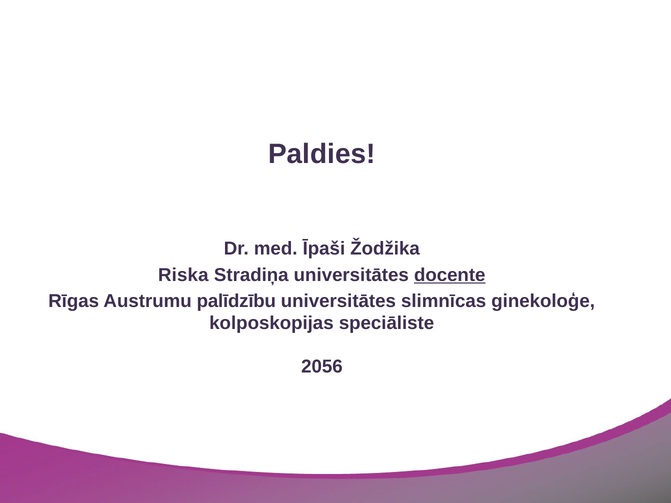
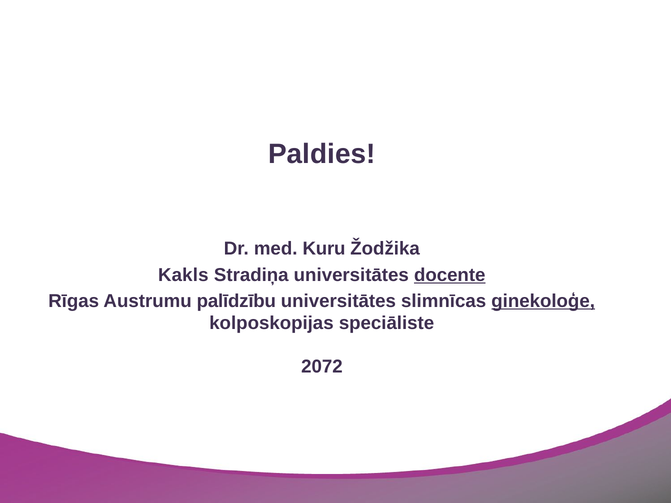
Īpaši: Īpaši -> Kuru (324, 249)
Riska: Riska -> Kakls (183, 275)
ginekoloģe underline: none -> present (543, 301)
2056: 2056 -> 2072 (322, 367)
